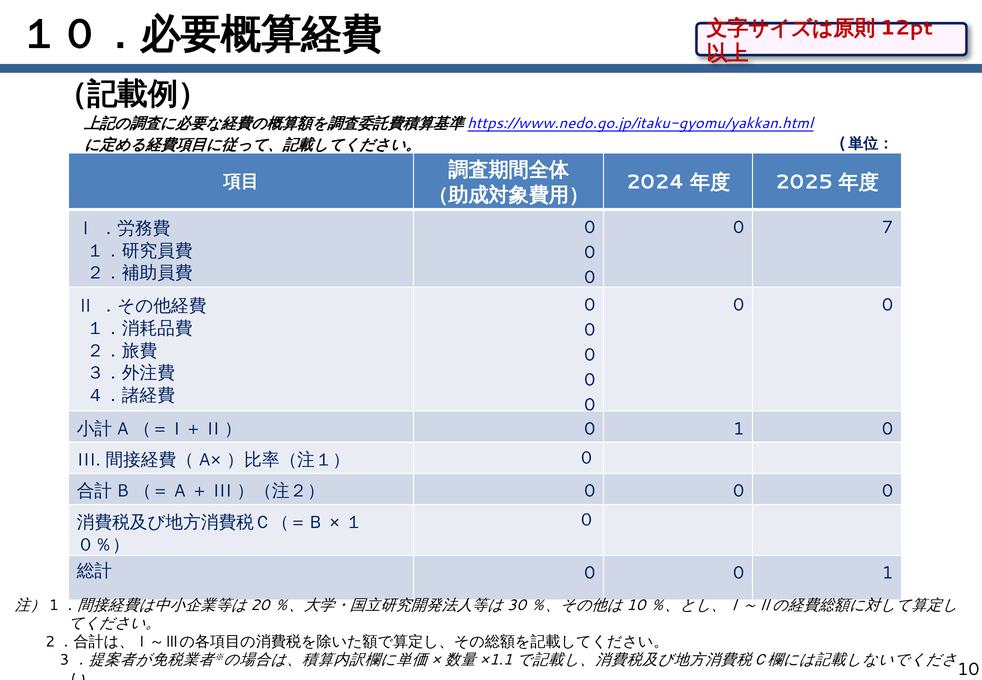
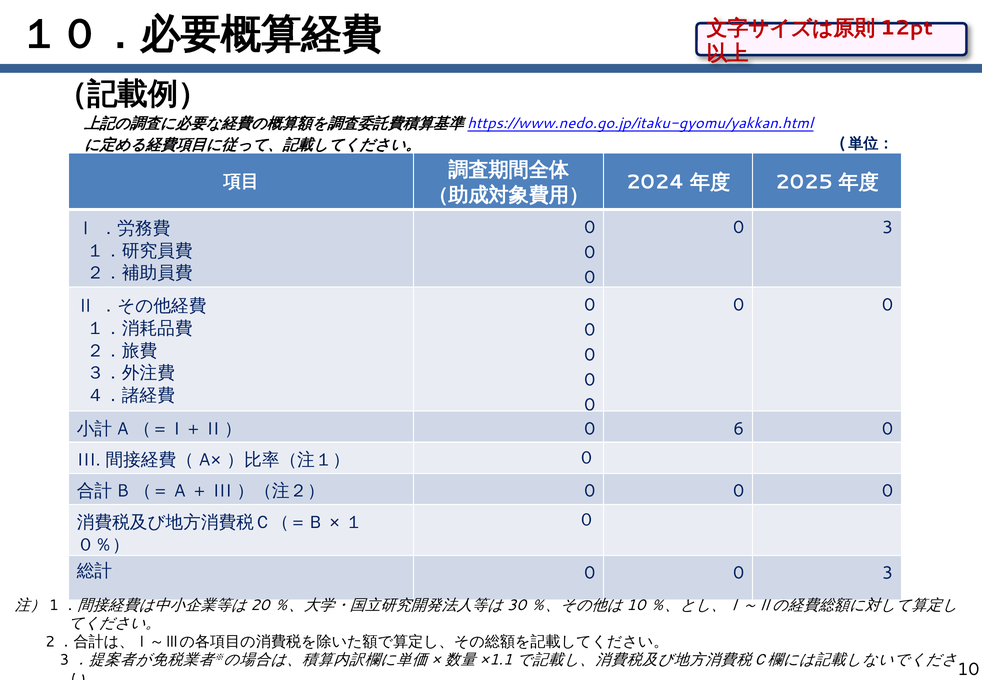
7: 7 -> 3 (888, 227)
1: 1 -> 6 (739, 429)
1: 1 -> 3 (888, 573)
